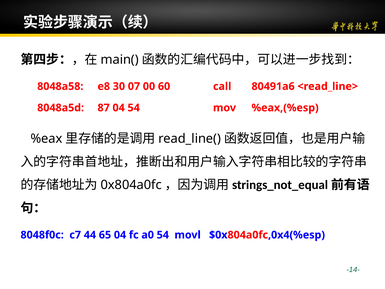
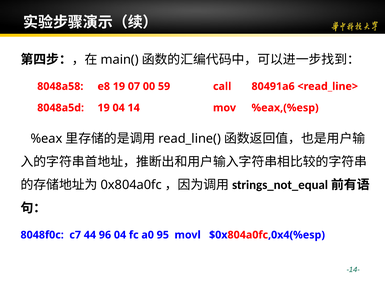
e8 30: 30 -> 19 (119, 86)
60: 60 -> 59 (164, 86)
8048a5d 87: 87 -> 19 (104, 108)
04 54: 54 -> 14 (134, 108)
65: 65 -> 96 (105, 235)
a0 54: 54 -> 95 (163, 235)
